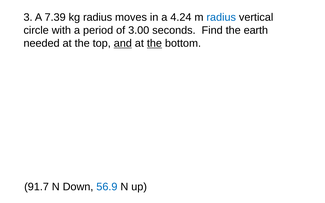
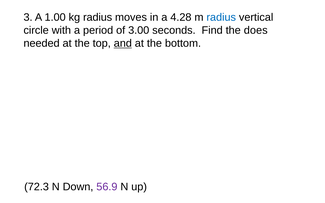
7.39: 7.39 -> 1.00 (55, 17)
4.24: 4.24 -> 4.28 (181, 17)
earth: earth -> does (256, 30)
the underline: present -> none (154, 43)
91.7: 91.7 -> 72.3 (37, 187)
56.9 colour: blue -> purple (107, 187)
